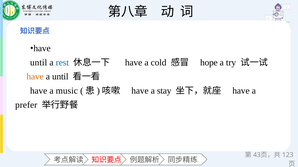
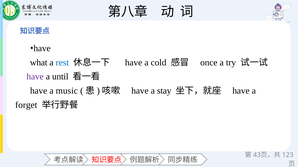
until: until -> what (39, 63)
hope: hope -> once (209, 63)
have colour: orange -> purple (35, 77)
prefer: prefer -> forget (26, 105)
